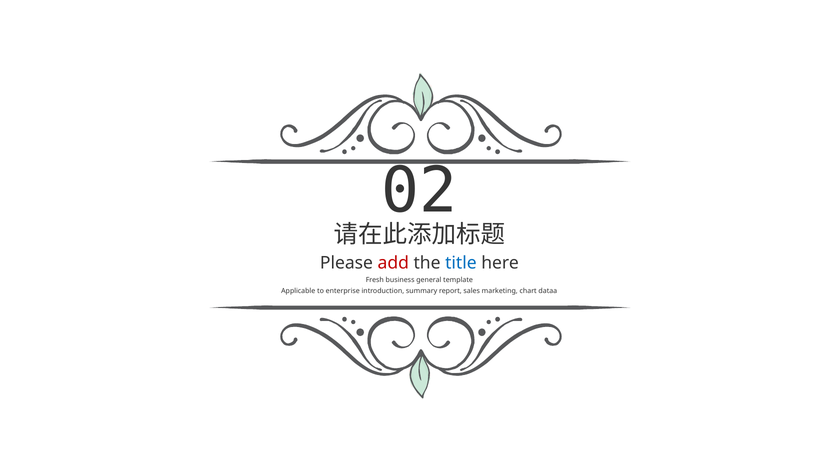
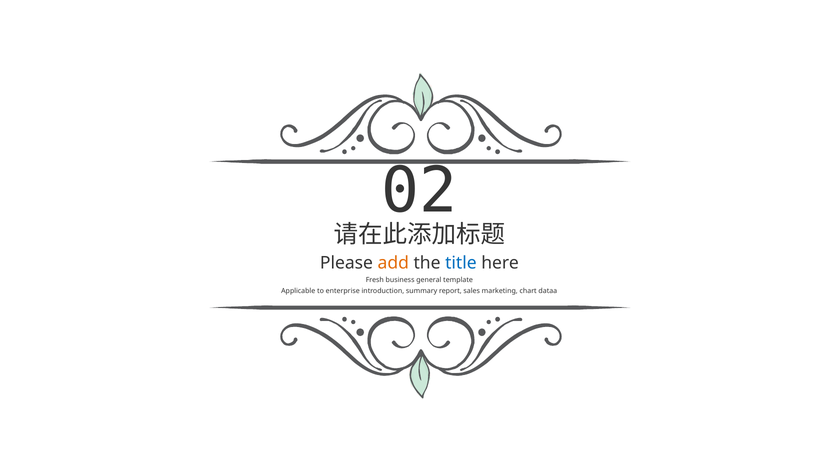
add colour: red -> orange (393, 263)
